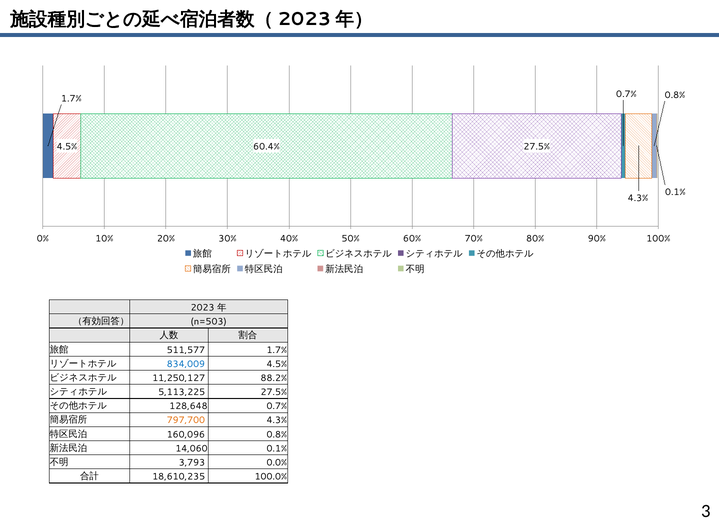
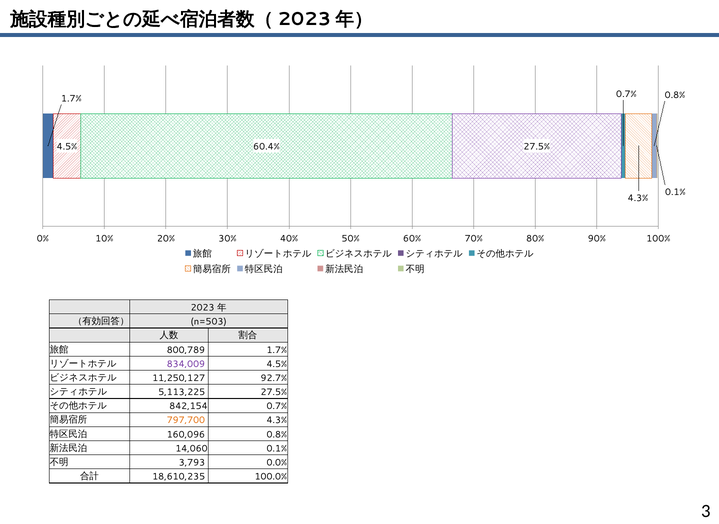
511,577: 511,577 -> 800,789 (186, 350)
834,009 colour: blue -> purple (186, 364)
88.2%: 88.2% -> 92.7% (274, 378)
128,648: 128,648 -> 842,154 (188, 406)
